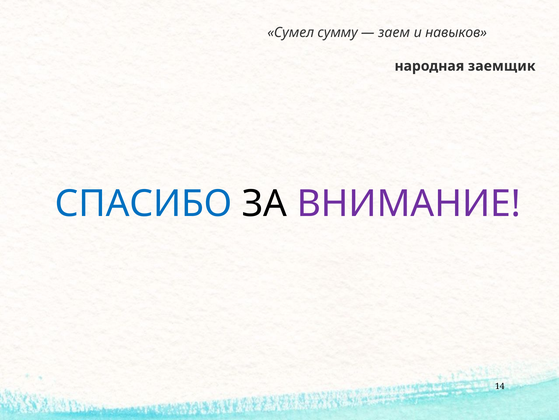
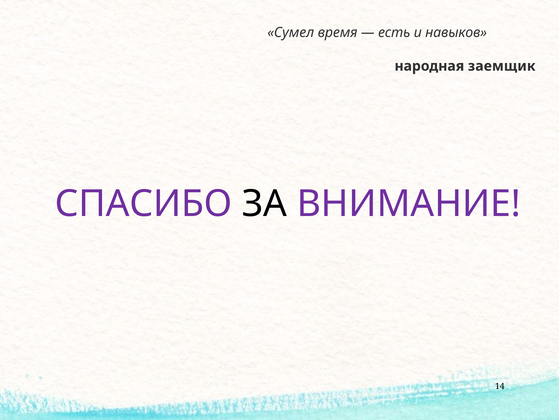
сумму: сумму -> время (338, 32)
заем: заем -> есть (394, 32)
СПАСИБО colour: blue -> purple (144, 203)
